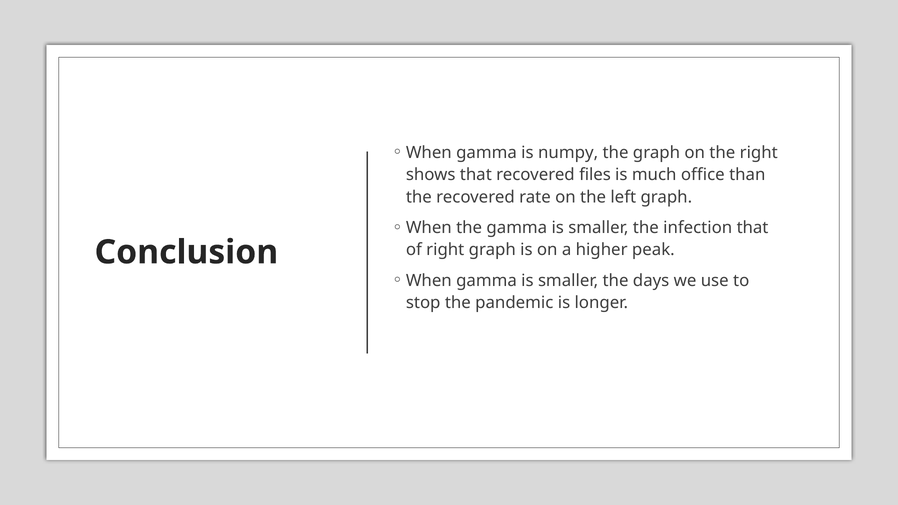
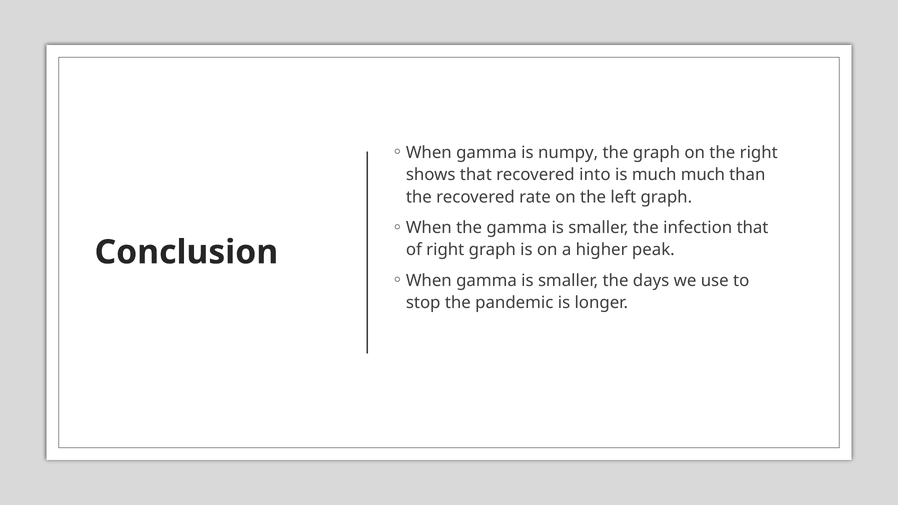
files: files -> into (595, 175)
much office: office -> much (703, 175)
